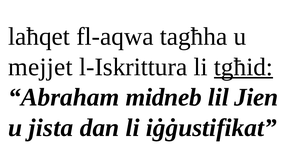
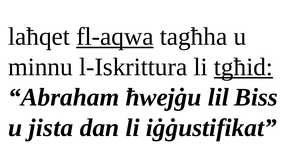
fl-aqwa underline: none -> present (115, 37)
mejjet: mejjet -> minnu (40, 67)
midneb: midneb -> ħwejġu (164, 97)
Jien: Jien -> Biss (256, 97)
